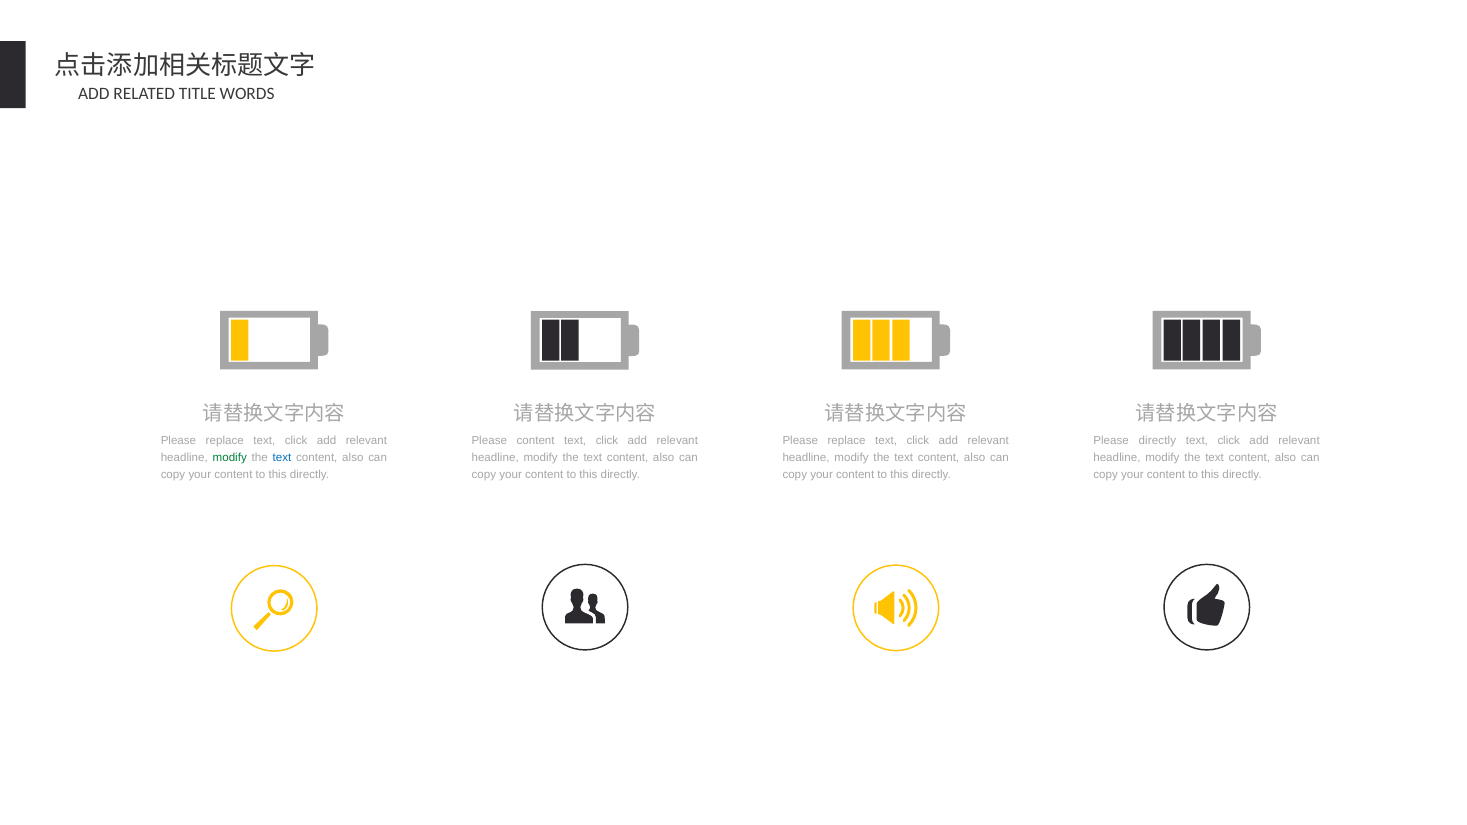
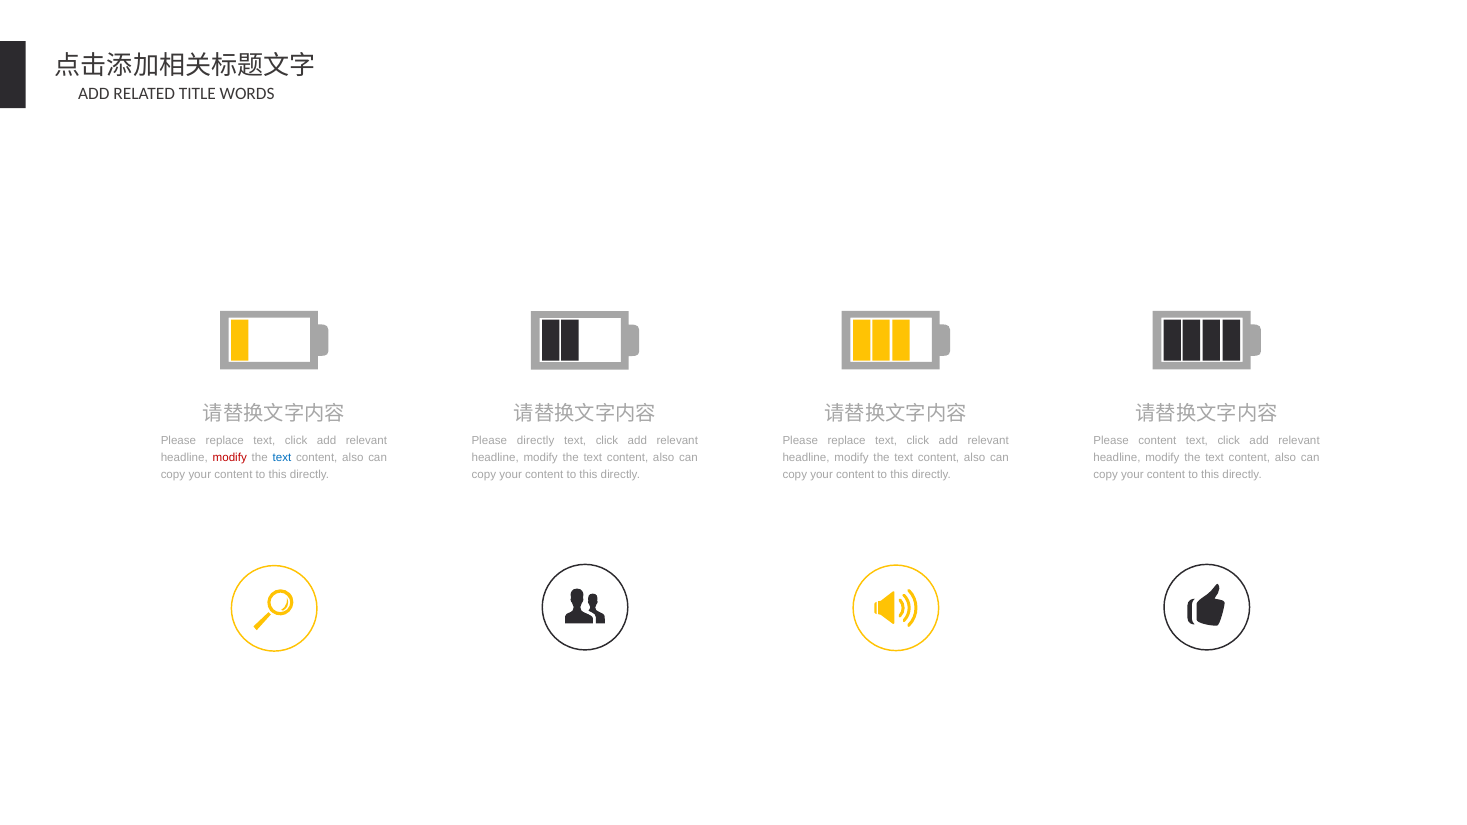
Please content: content -> directly (536, 441)
Please directly: directly -> content (1157, 441)
modify colour: green -> red (230, 458)
